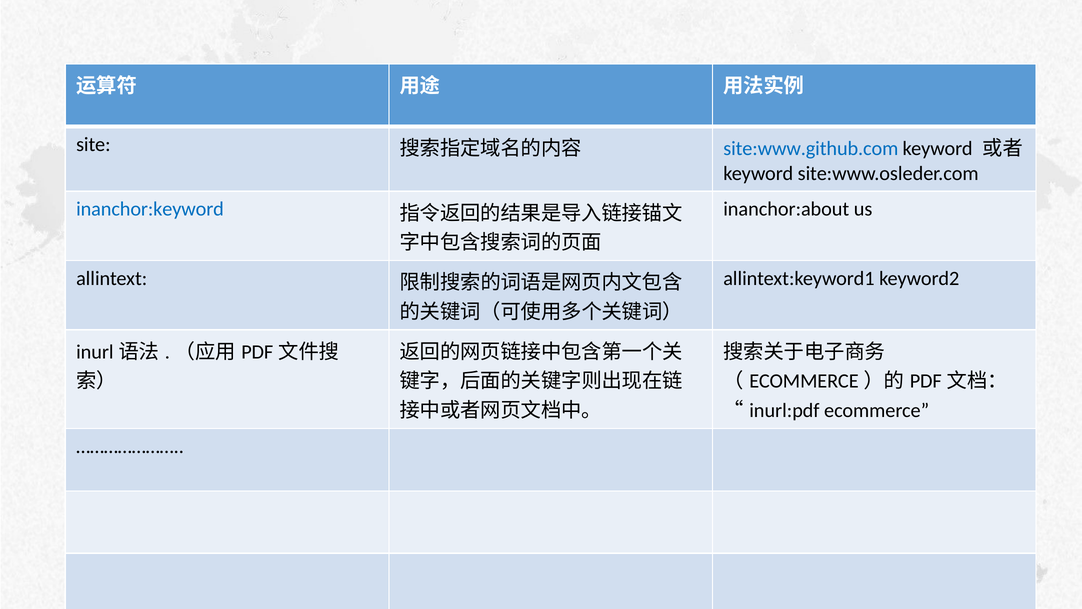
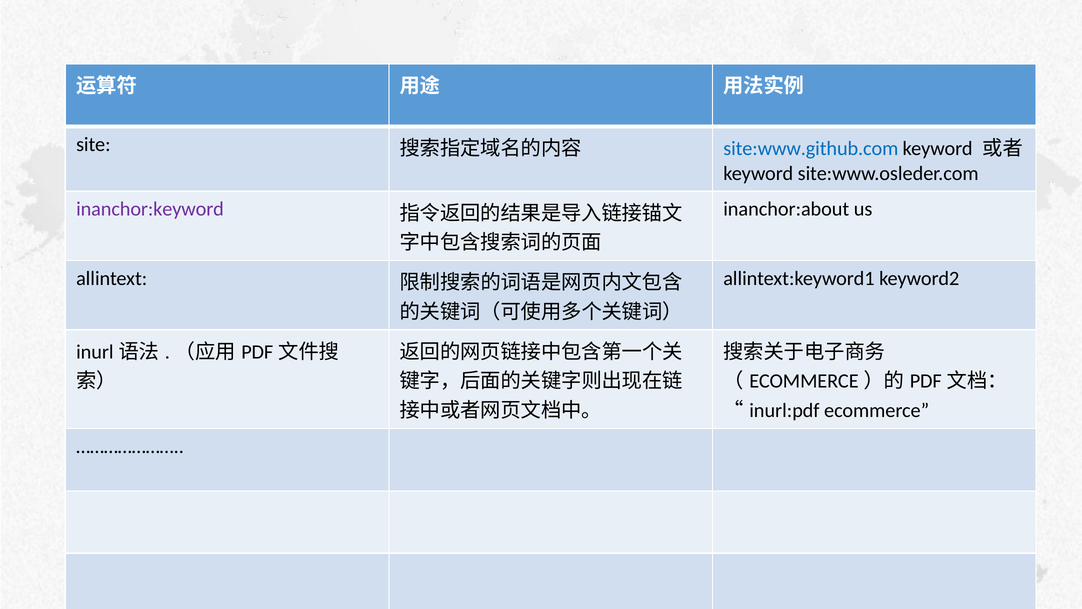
inanchor:keyword colour: blue -> purple (150, 209)
